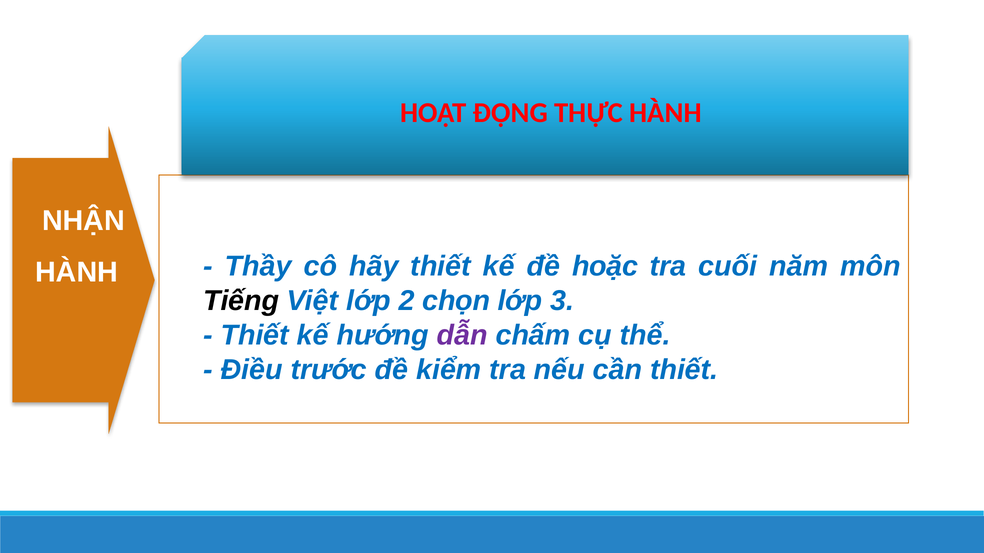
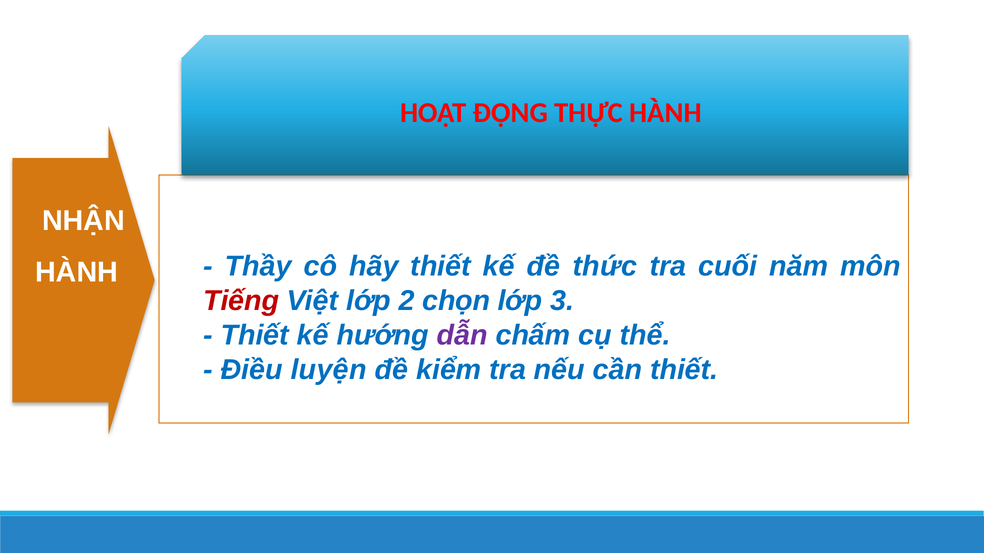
hoặc: hoặc -> thức (605, 267)
Tiếng colour: black -> red (241, 301)
trước: trước -> luyện (329, 370)
